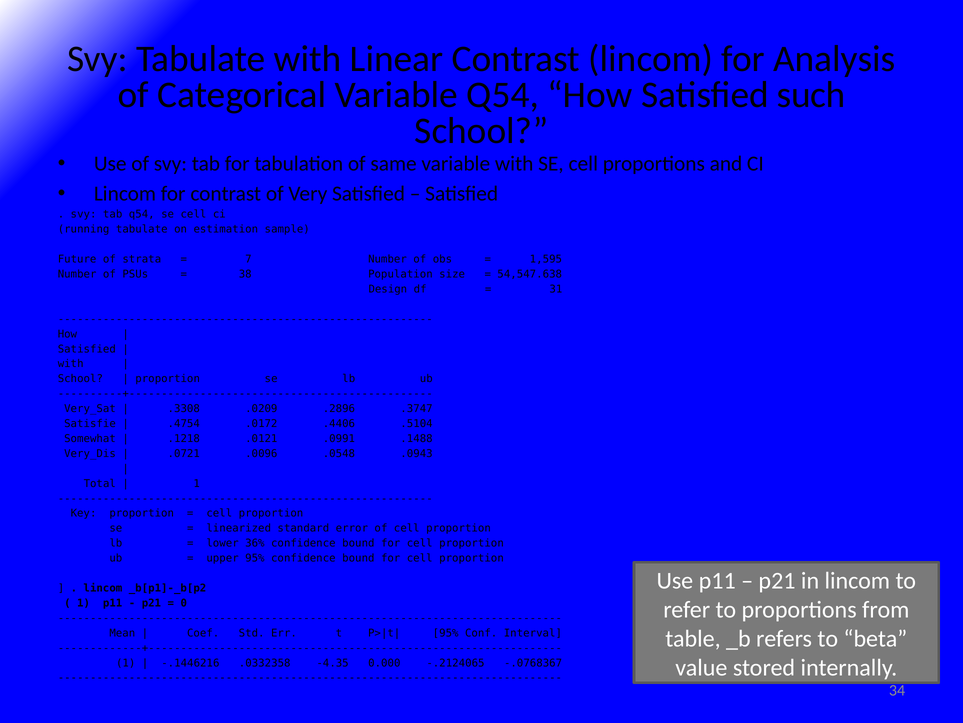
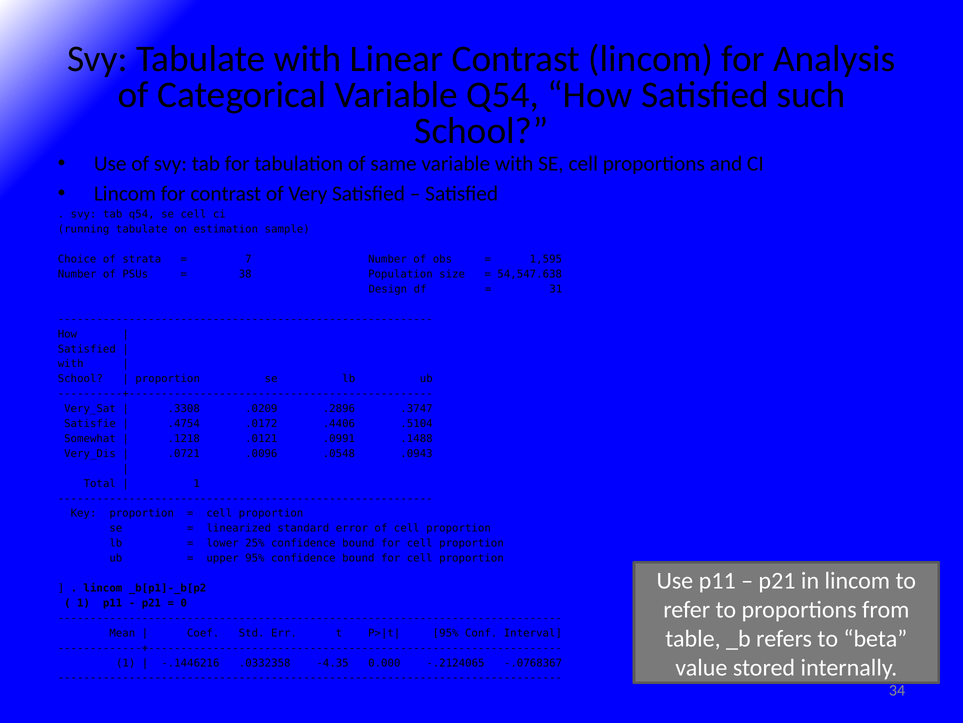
Future: Future -> Choice (77, 259)
36%: 36% -> 25% (255, 543)
